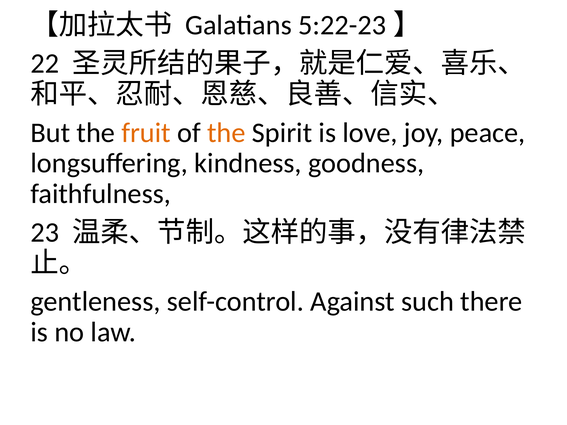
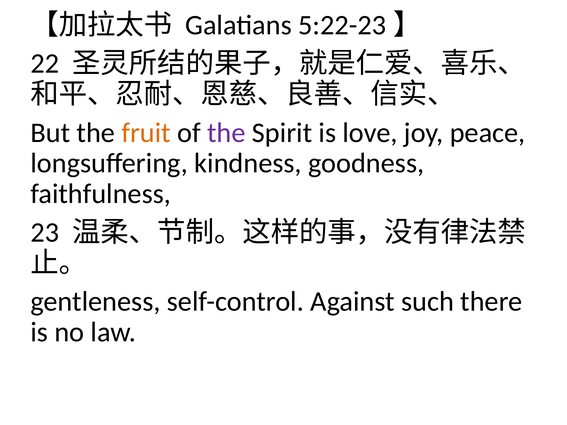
the colour: orange -> purple (226, 133)
